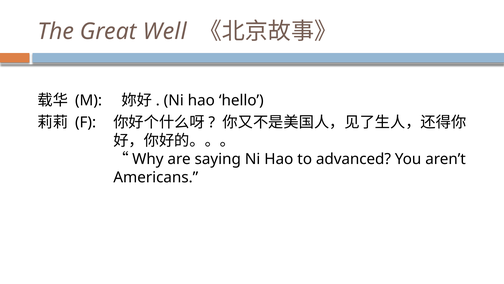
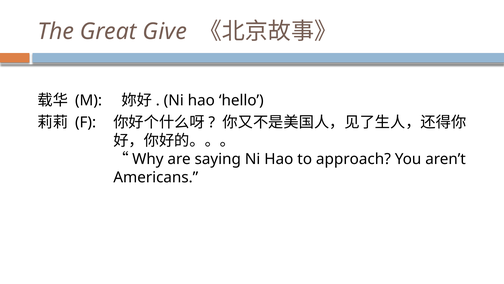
Well: Well -> Give (165, 32)
advanced: advanced -> approach (353, 159)
